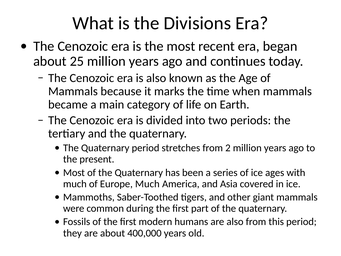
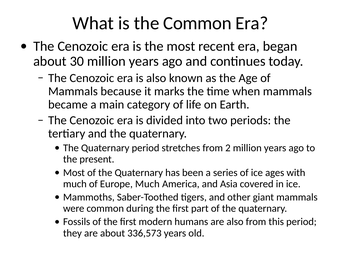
the Divisions: Divisions -> Common (197, 23)
25: 25 -> 30 (77, 61)
400,000: 400,000 -> 336,573 (144, 233)
